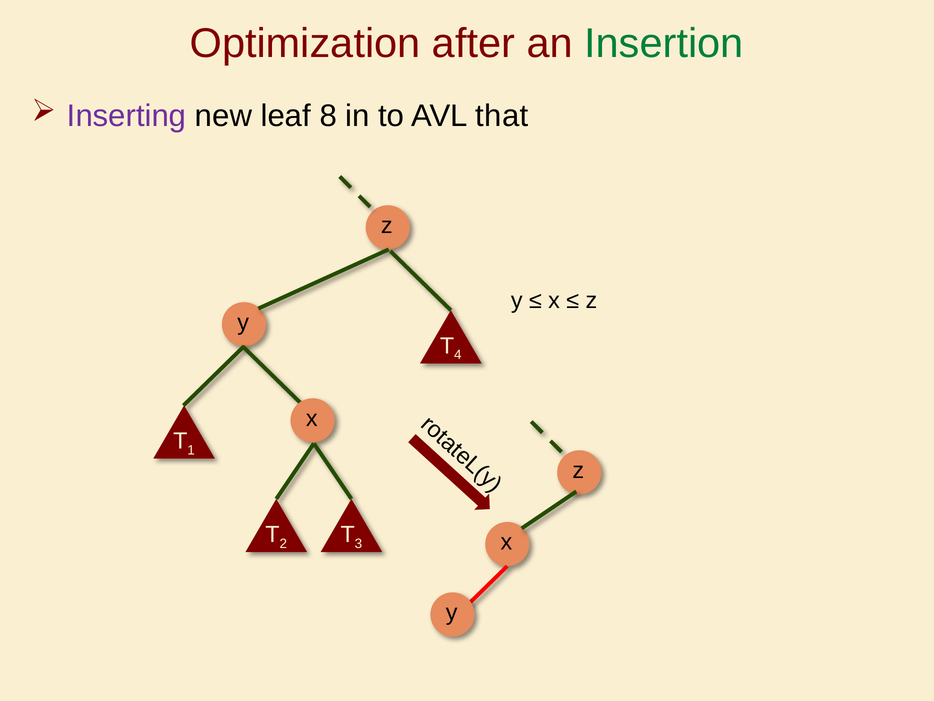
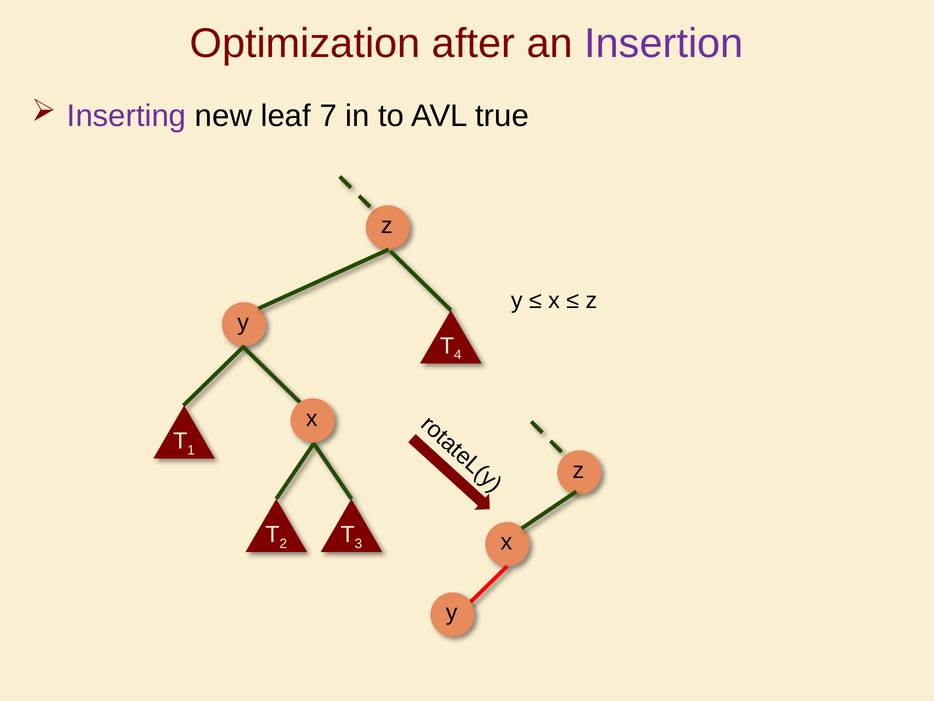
Insertion colour: green -> purple (664, 43)
8: 8 -> 7 (328, 116)
that: that -> true (502, 116)
